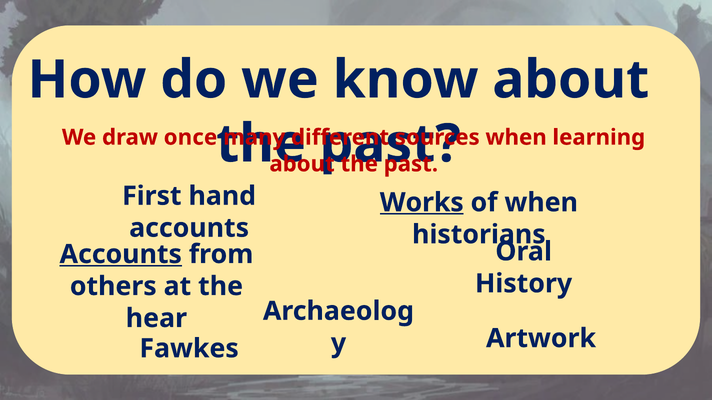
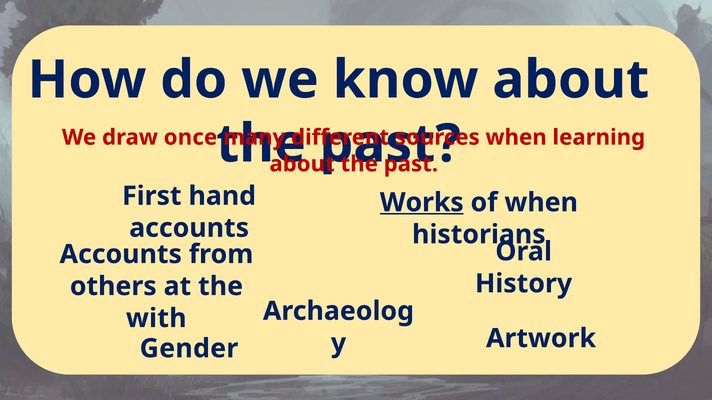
Accounts underline: present -> none (121, 255)
hear: hear -> with (156, 319)
Fawkes: Fawkes -> Gender (189, 349)
